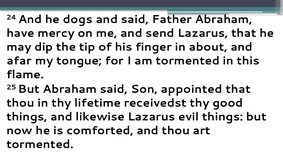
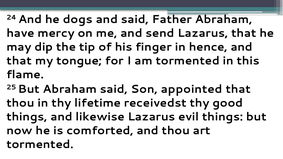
about: about -> hence (208, 47)
afar: afar -> that (19, 61)
